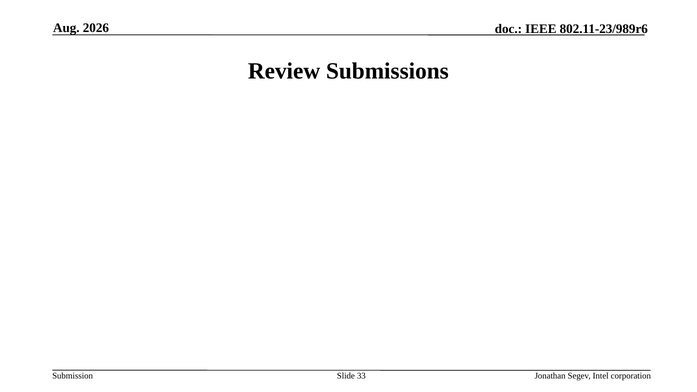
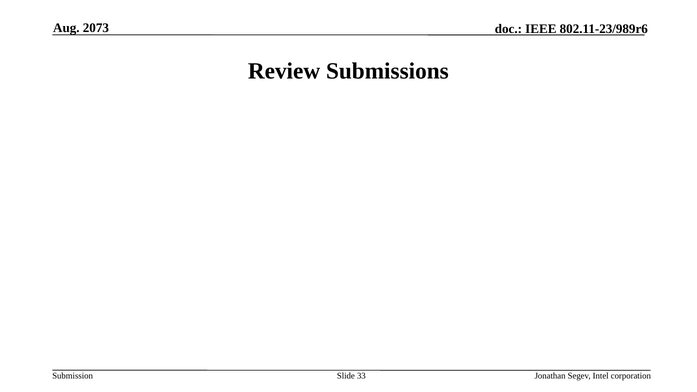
2026: 2026 -> 2073 (96, 28)
